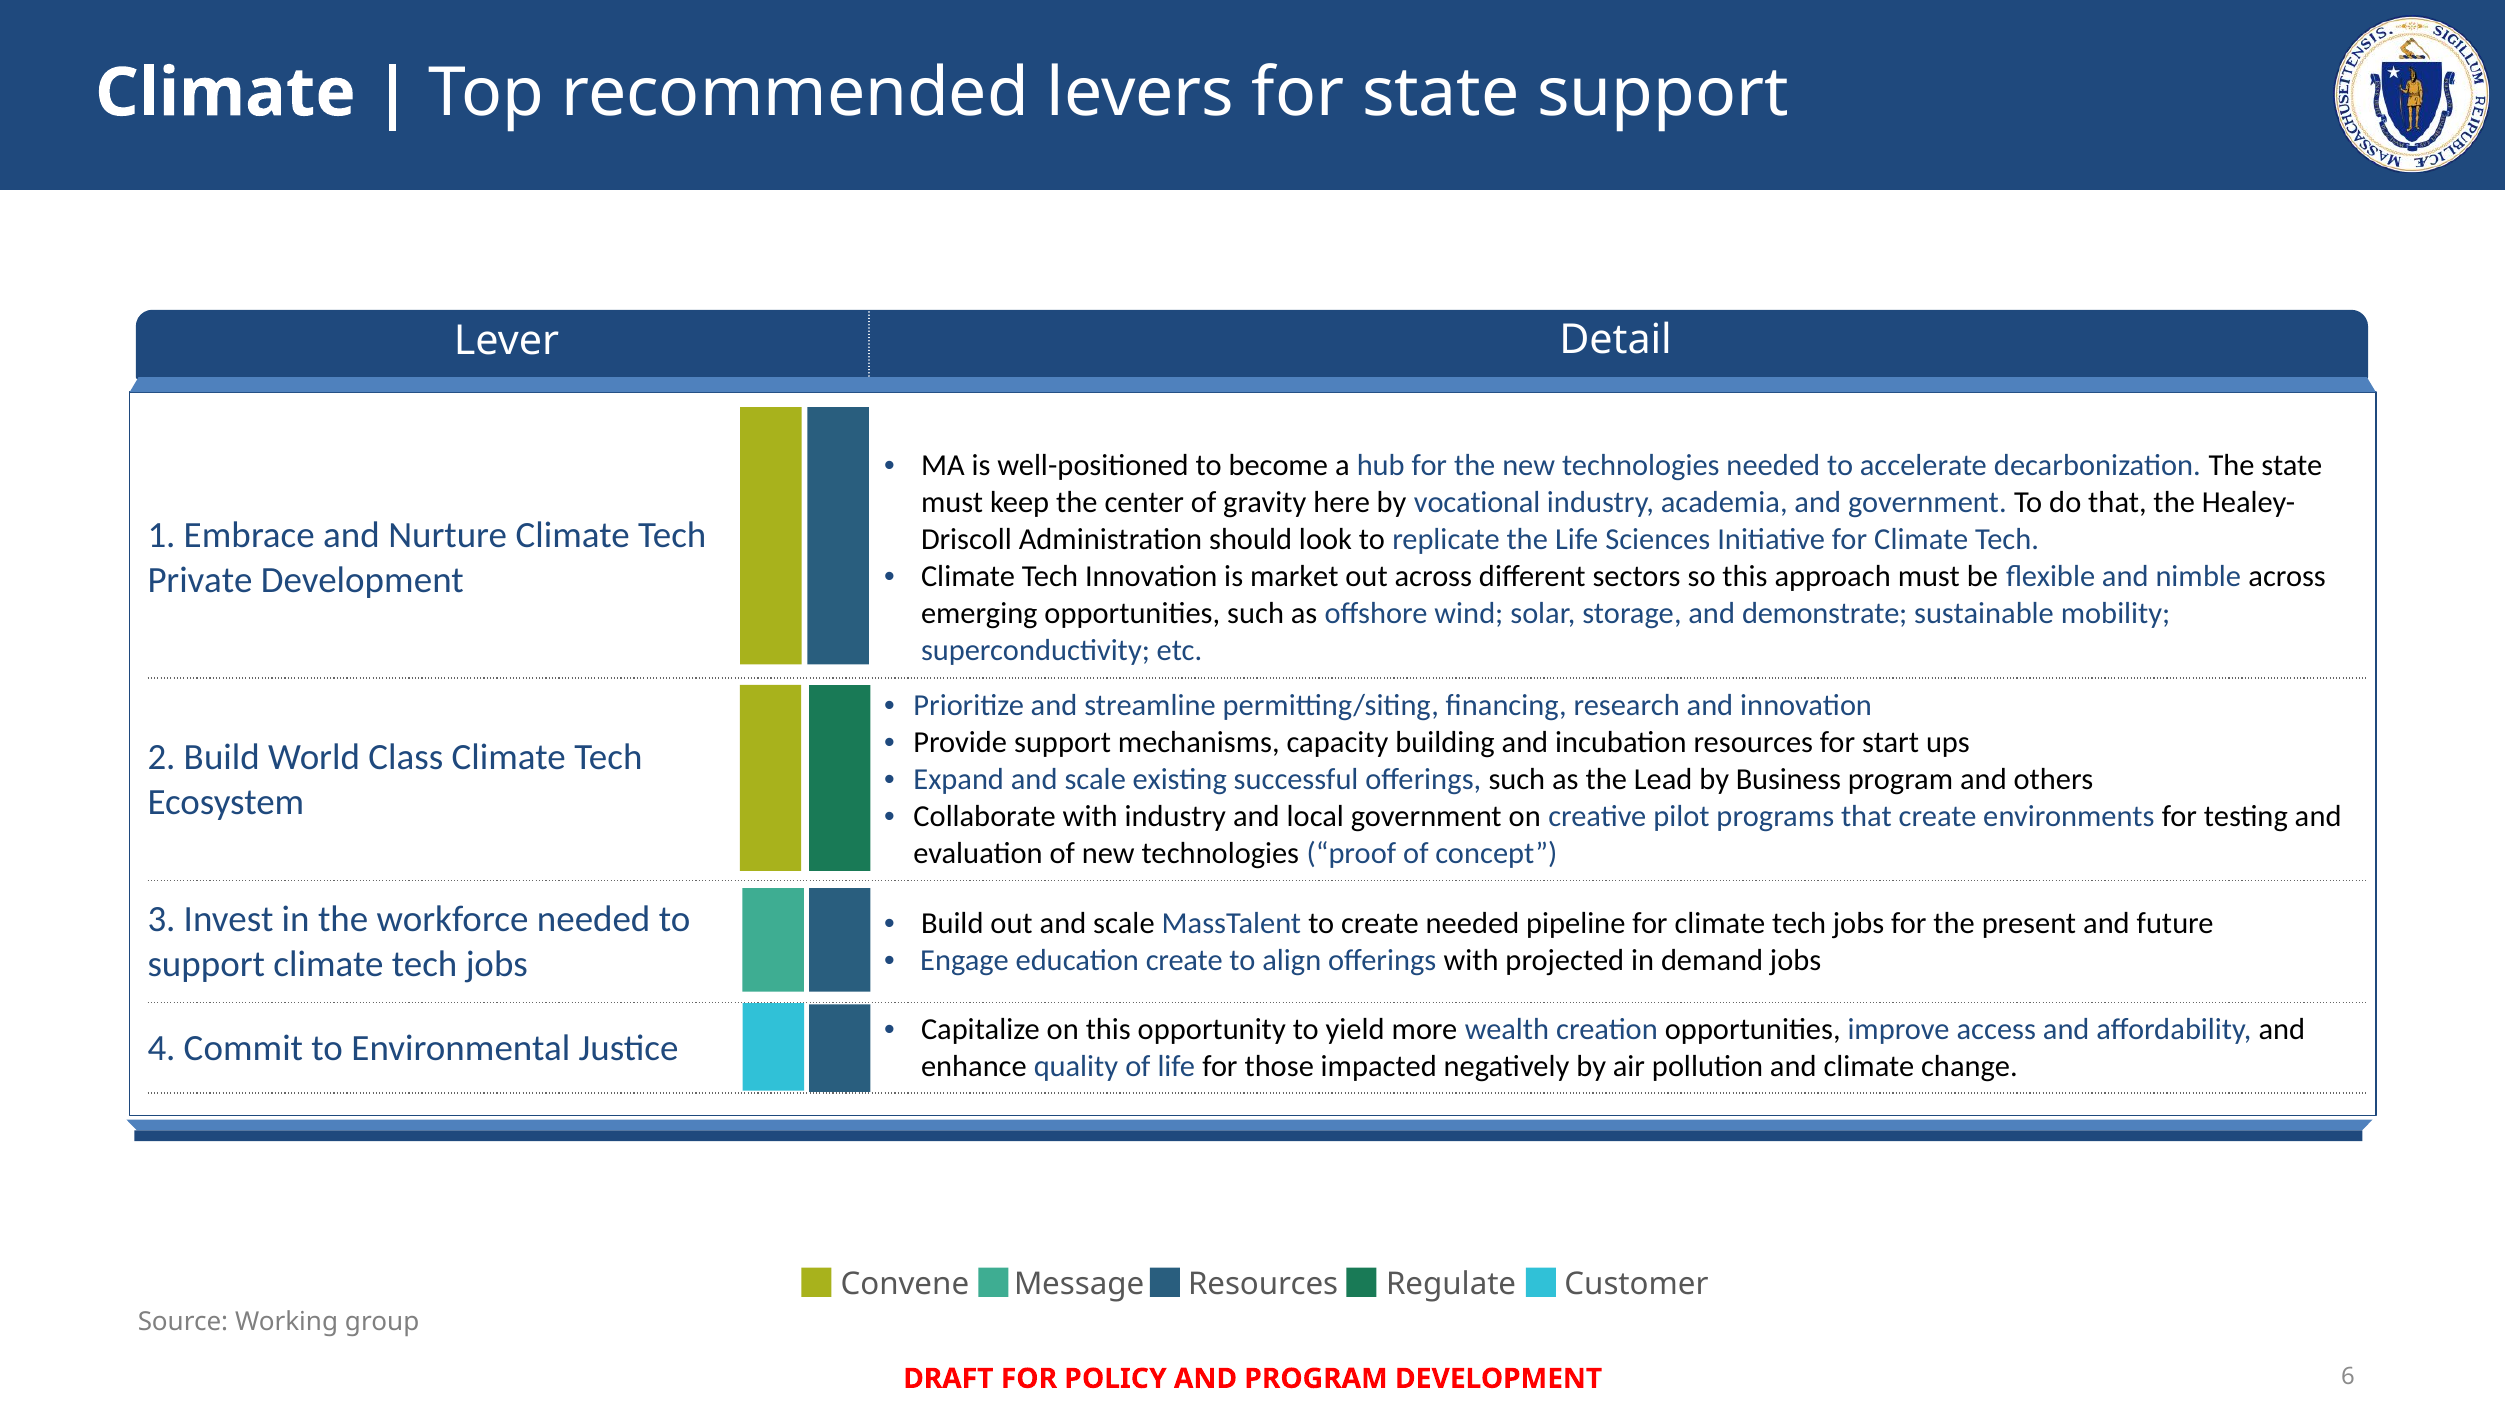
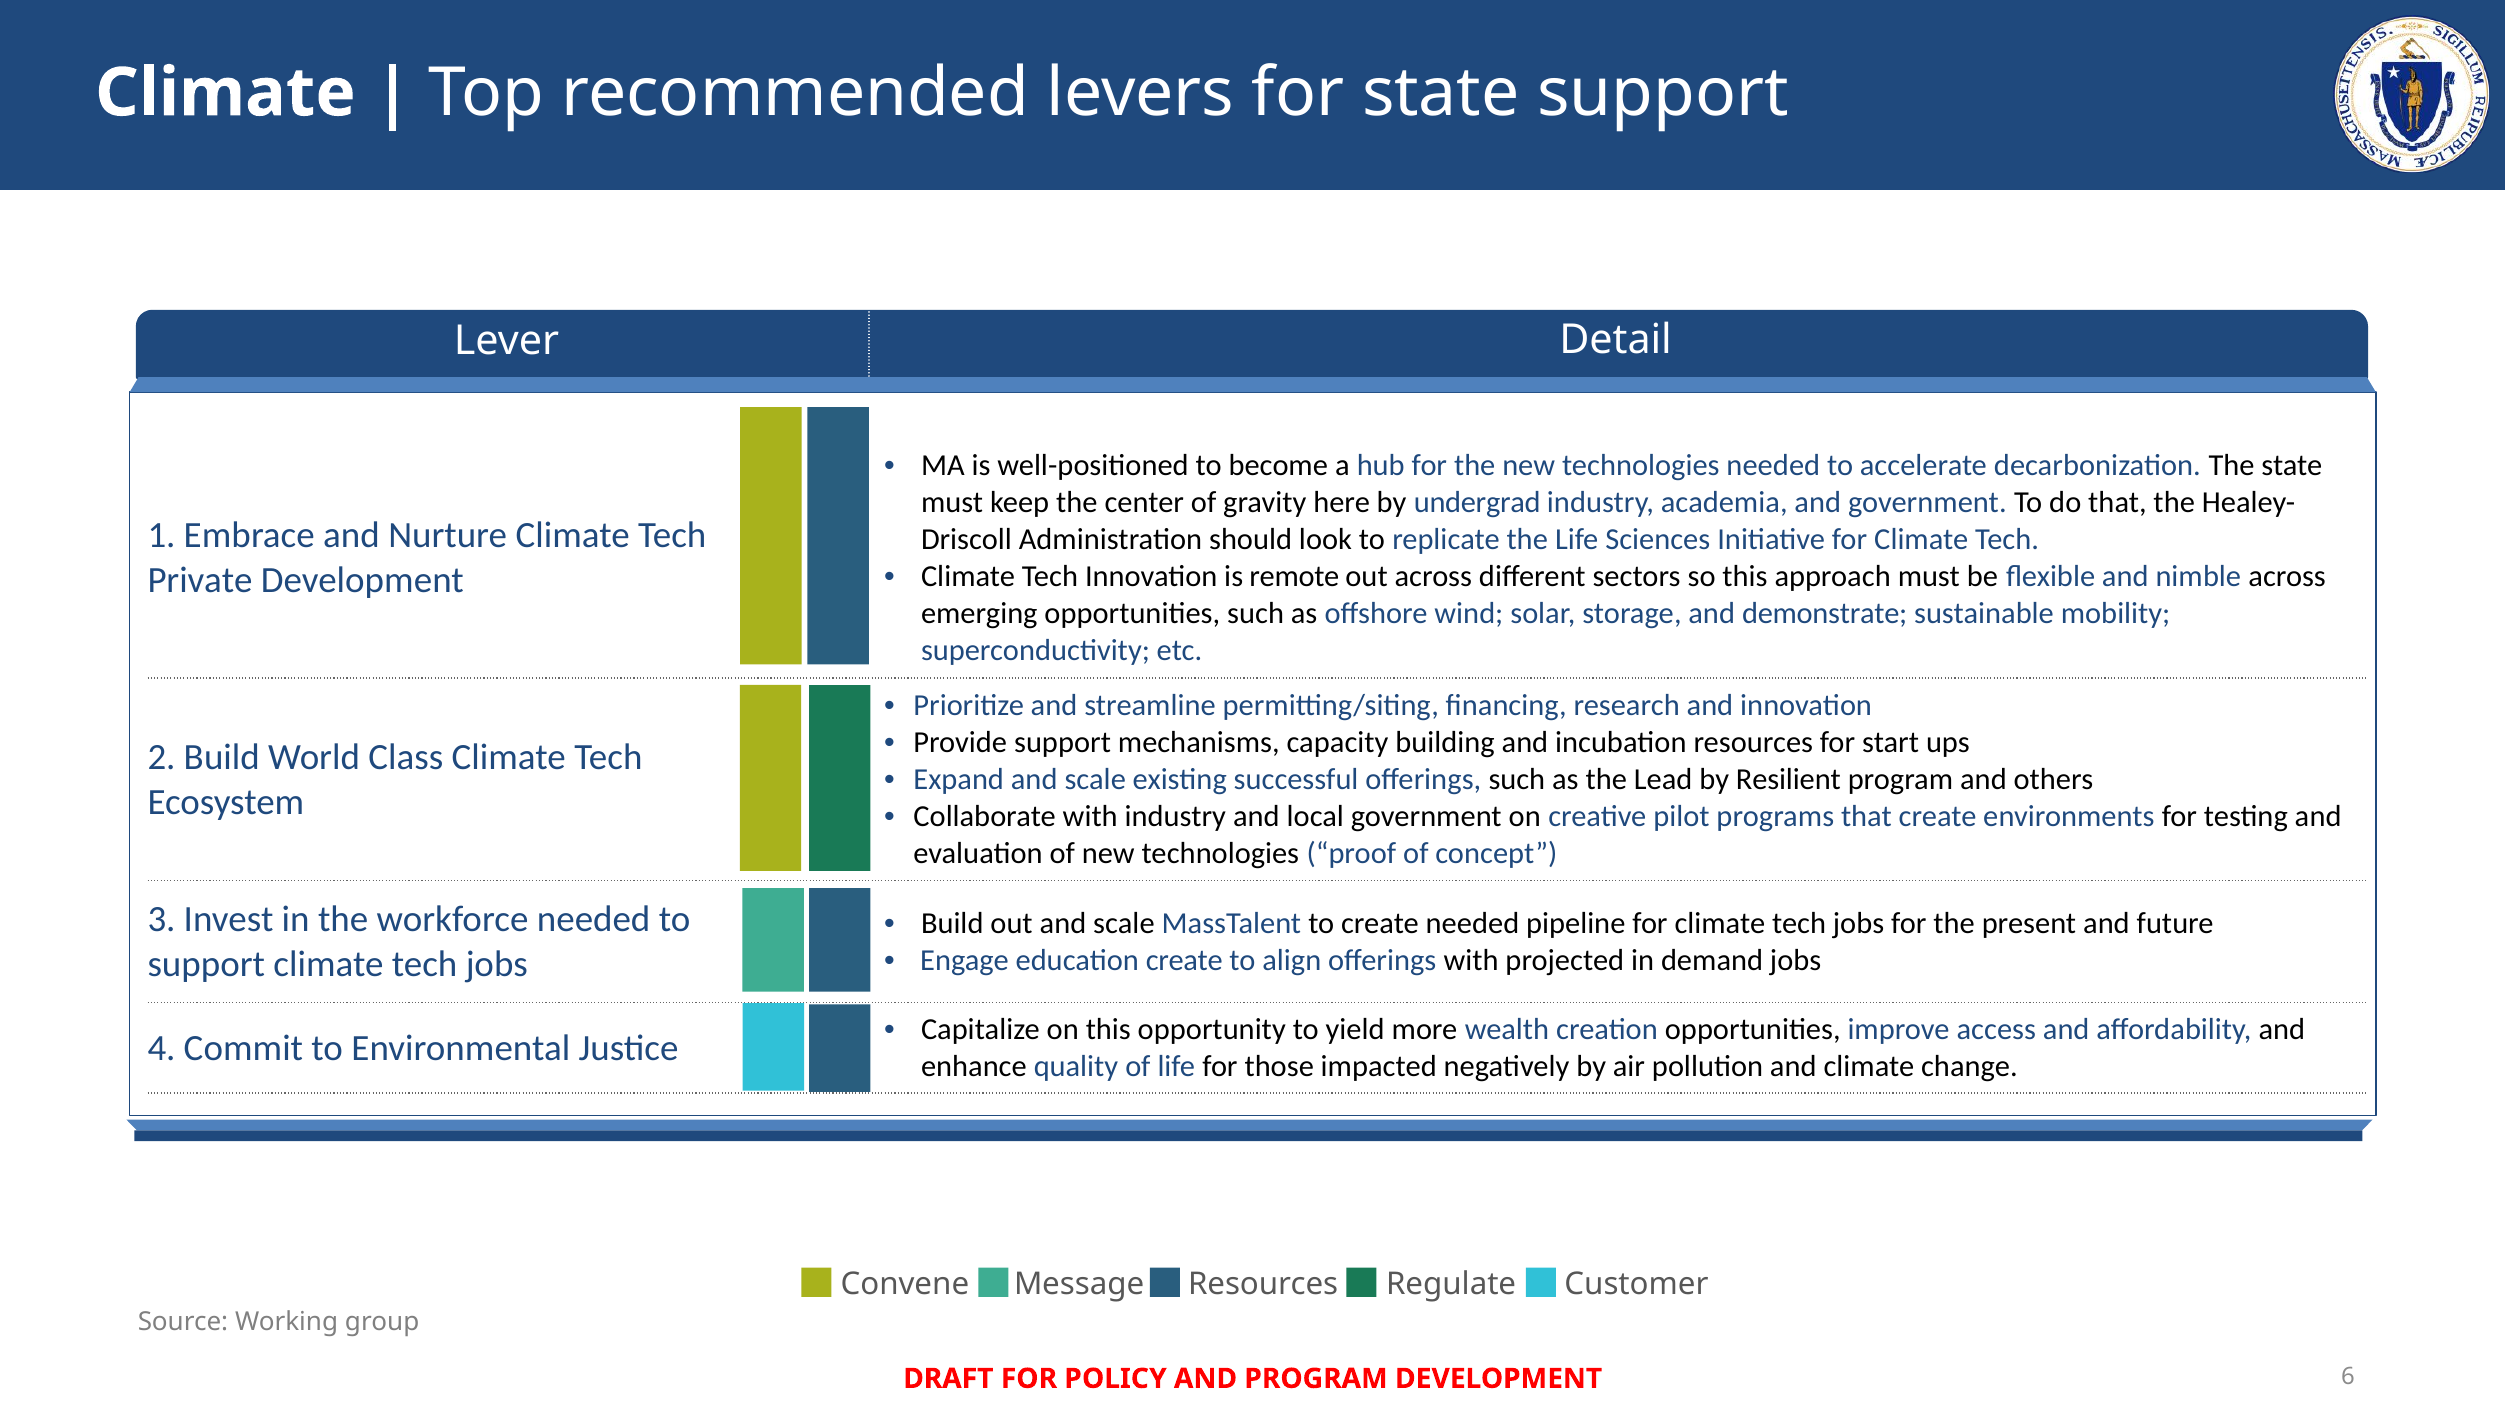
vocational: vocational -> undergrad (1477, 502)
market: market -> remote (1294, 577)
Business: Business -> Resilient (1788, 780)
